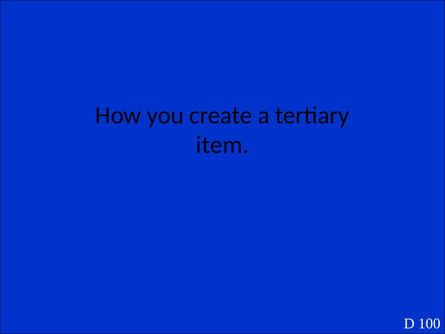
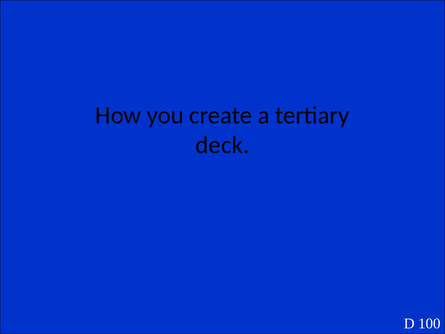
item: item -> deck (222, 145)
